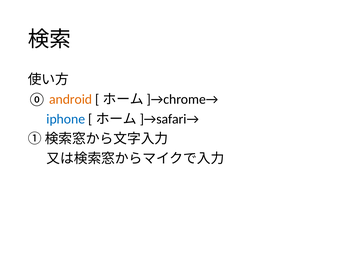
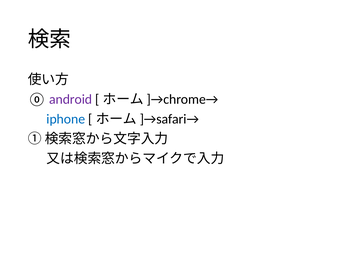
android colour: orange -> purple (71, 99)
